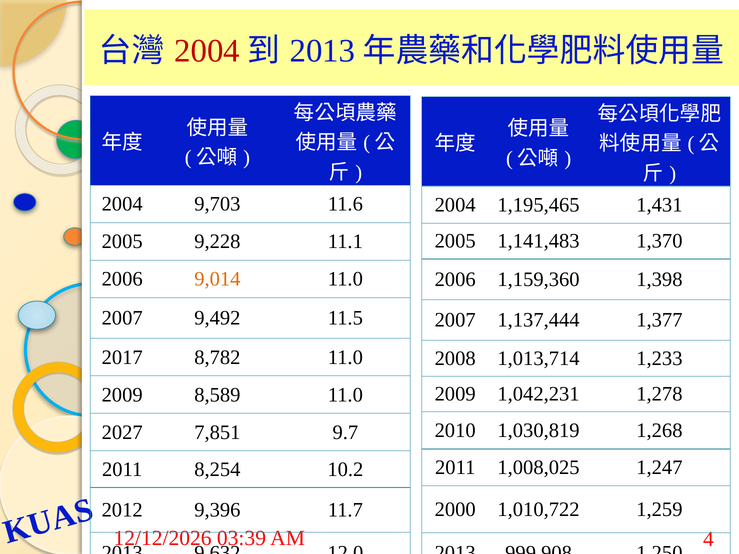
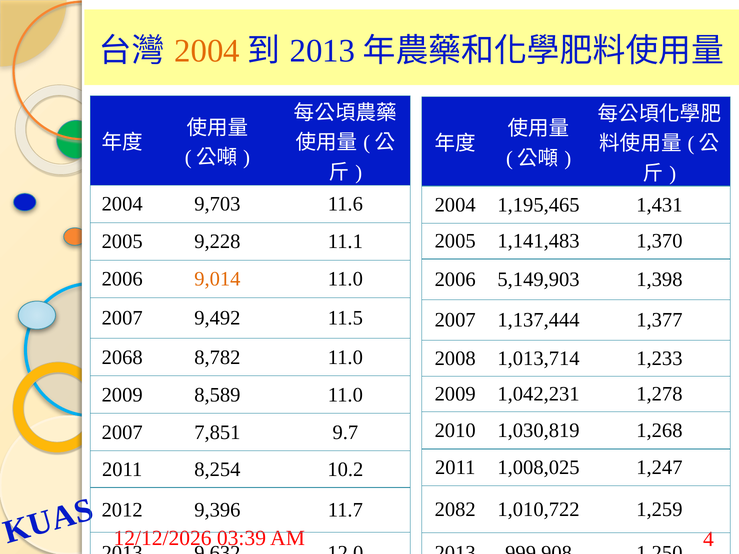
2004 colour: red -> orange (207, 51)
1,159,360: 1,159,360 -> 5,149,903 (539, 280)
2017: 2017 -> 2068 (122, 357)
2027: 2027 -> 2007 (122, 432)
2000: 2000 -> 2082 (455, 510)
